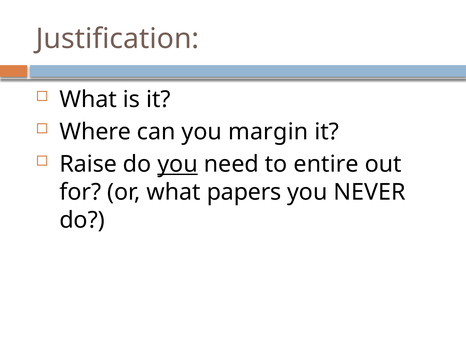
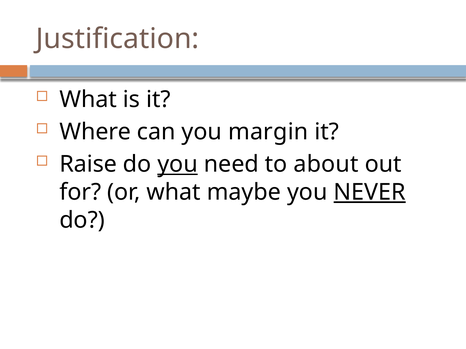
entire: entire -> about (326, 164)
papers: papers -> maybe (244, 192)
NEVER underline: none -> present (370, 192)
